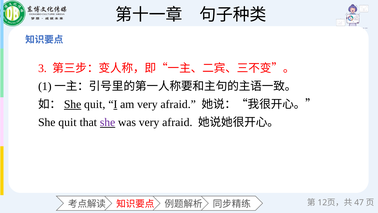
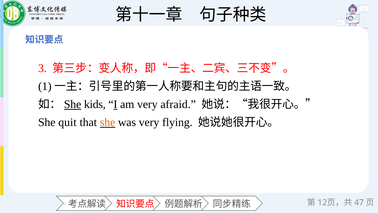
quit: quit -> kids (95, 104)
she colour: purple -> orange (108, 122)
was very afraid: afraid -> flying (177, 122)
